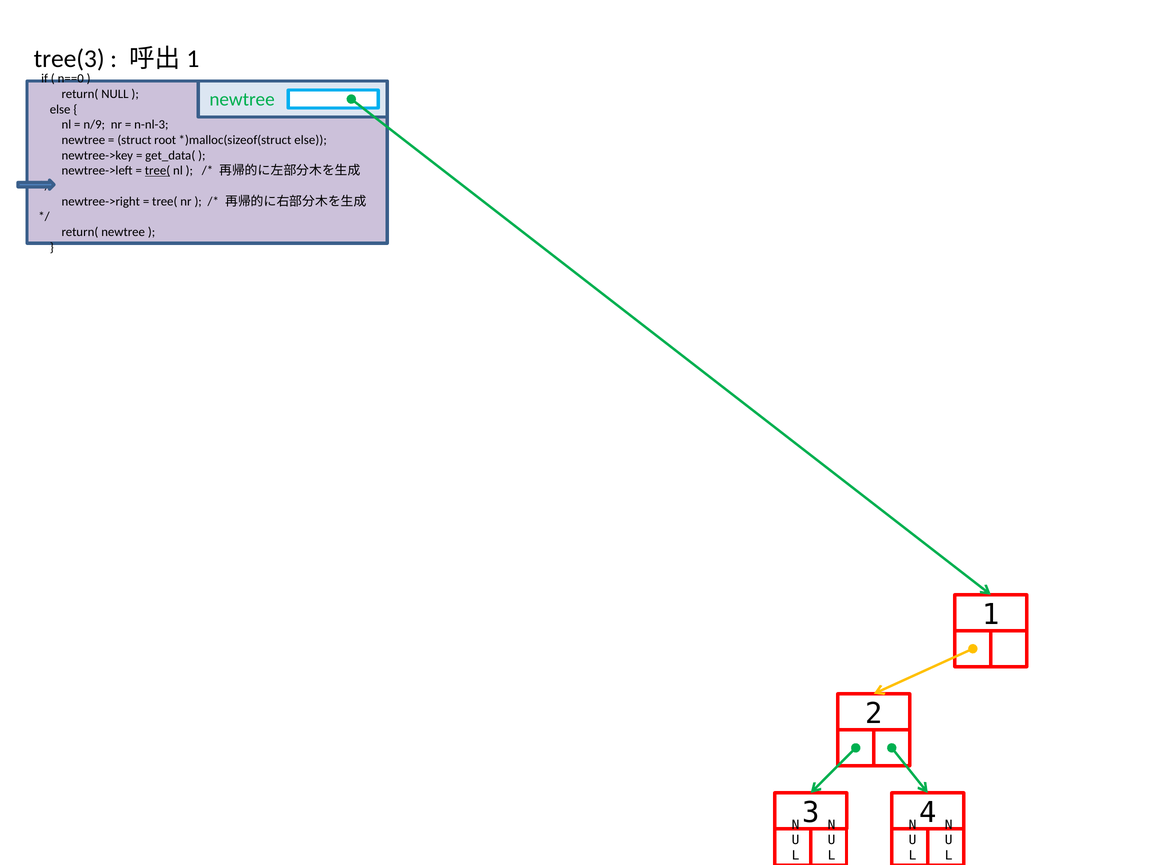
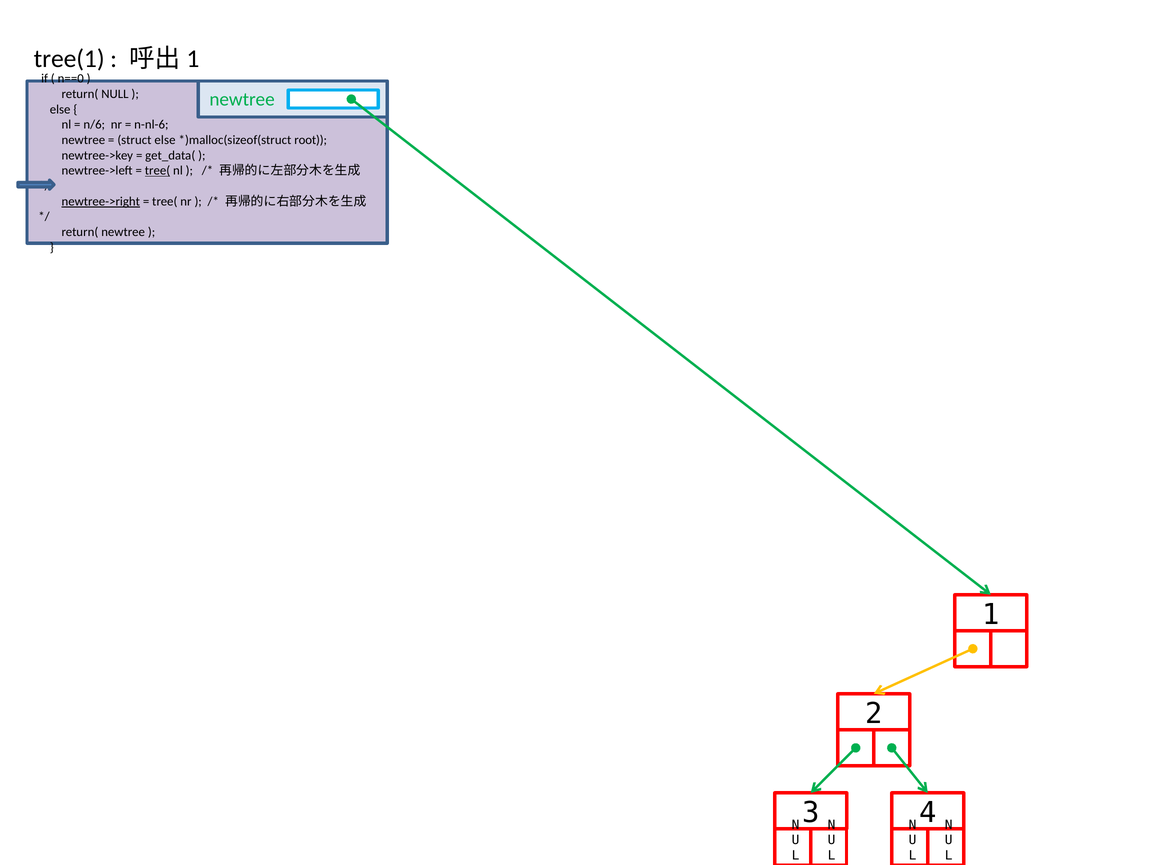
tree(3: tree(3 -> tree(1 (69, 59)
n/9: n/9 -> n/6 (94, 125)
n-nl-3: n-nl-3 -> n-nl-6 (151, 125)
struct root: root -> else (165, 140)
else: else -> root (311, 140)
newtree->right underline: none -> present (101, 201)
